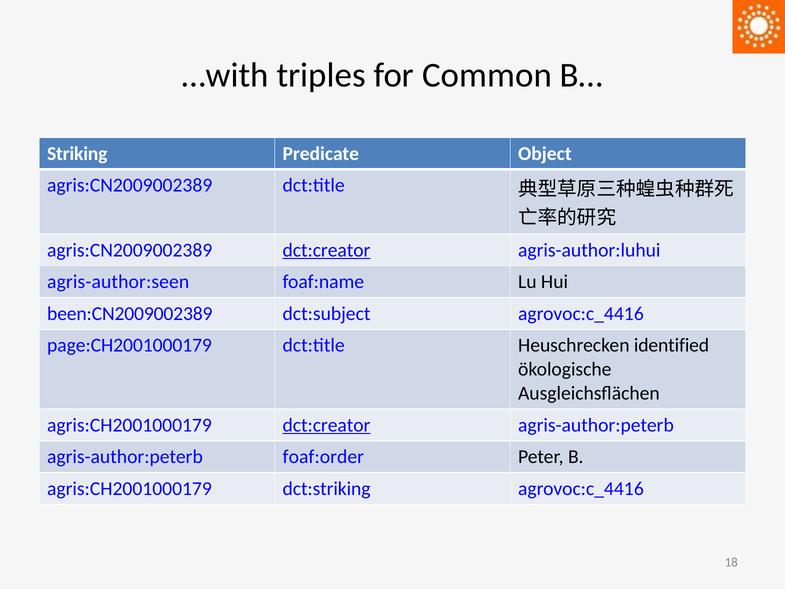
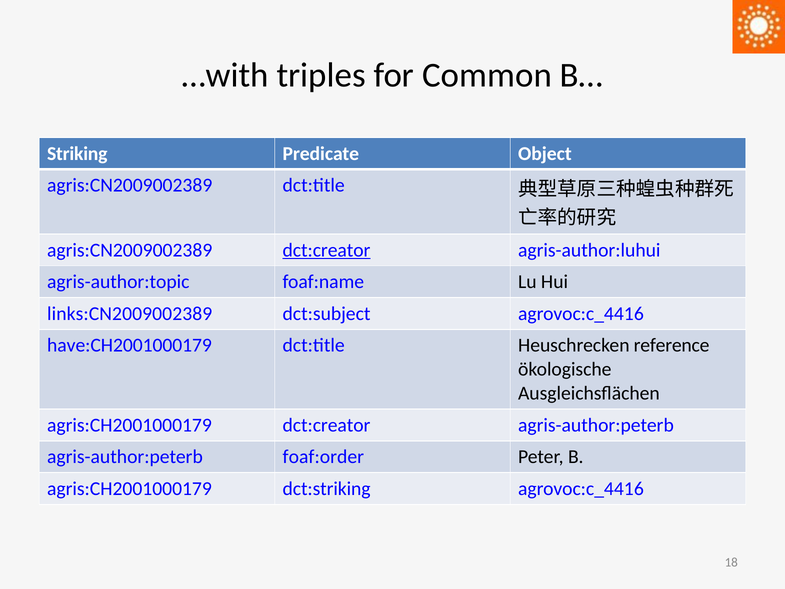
agris-author:seen: agris-author:seen -> agris-author:topic (118, 282)
been:CN2009002389: been:CN2009002389 -> links:CN2009002389 (130, 314)
page:CH2001000179: page:CH2001000179 -> have:CH2001000179 (129, 345)
identified: identified -> reference (672, 345)
dct:creator underline: present -> none (327, 425)
